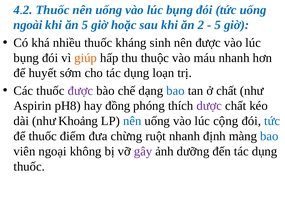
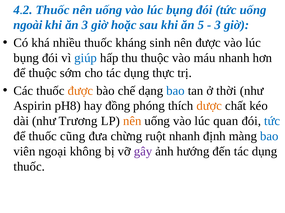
ăn 5: 5 -> 3 (85, 25)
2: 2 -> 5 (201, 25)
5: 5 -> 3 (218, 25)
giúp colour: orange -> blue (86, 58)
để huyết: huyết -> thuộc (43, 73)
loạn: loạn -> thực (163, 73)
được colour: purple -> orange (80, 91)
ở chất: chất -> thời (226, 91)
dược colour: purple -> orange (209, 106)
Khoảng: Khoảng -> Trương (78, 121)
nên colour: blue -> orange (132, 121)
cộng: cộng -> quan (226, 121)
điểm: điểm -> cũng (73, 137)
dưỡng: dưỡng -> hướng (193, 152)
